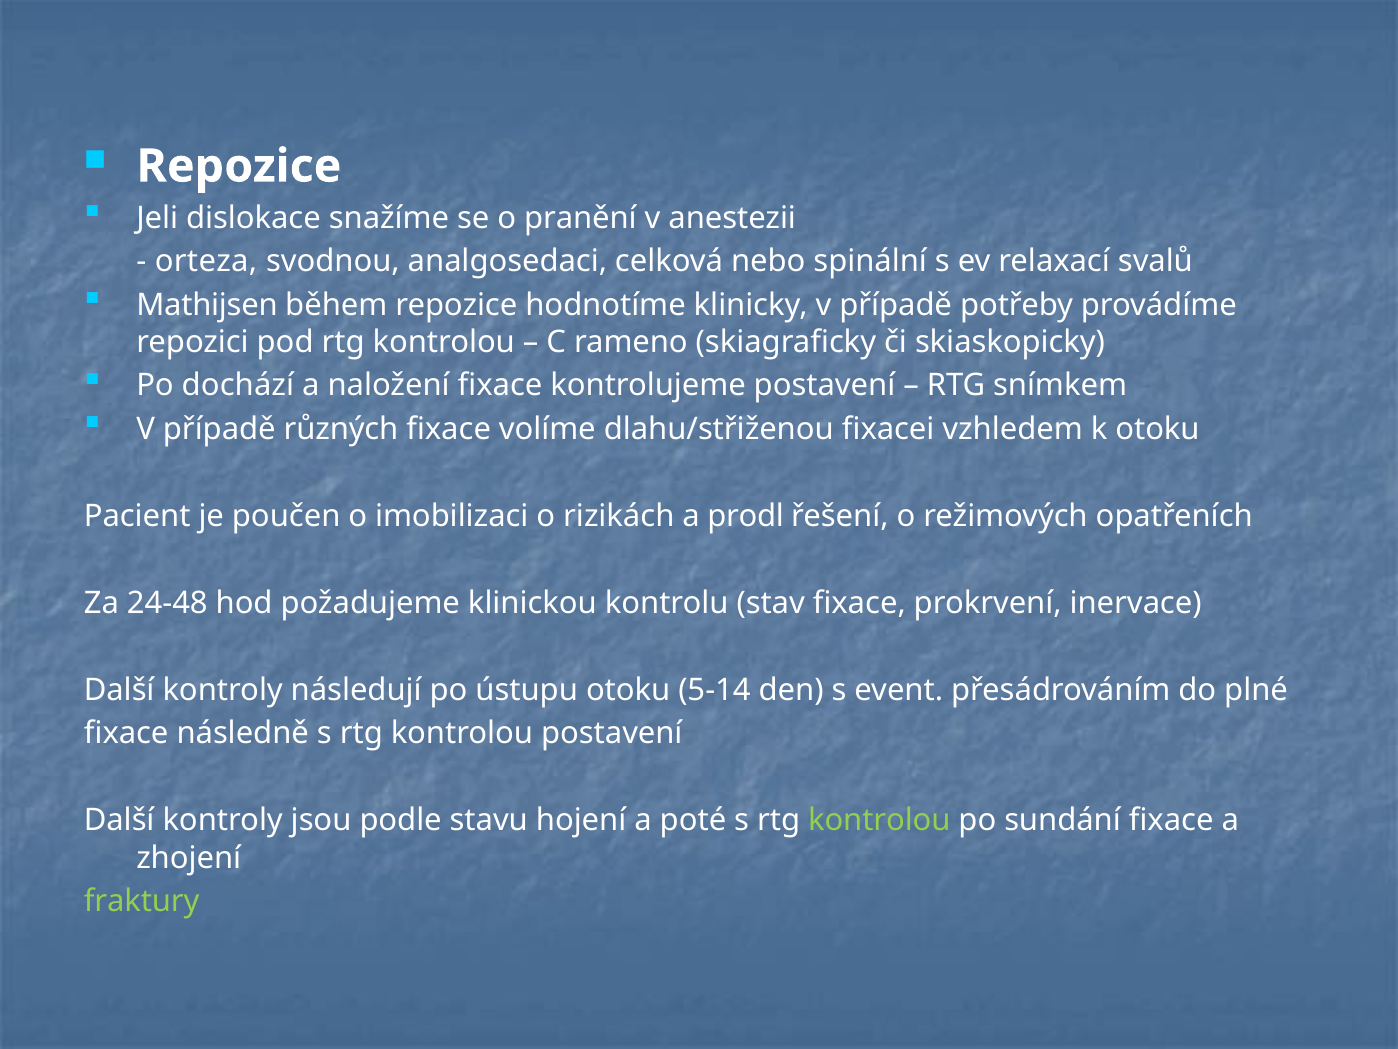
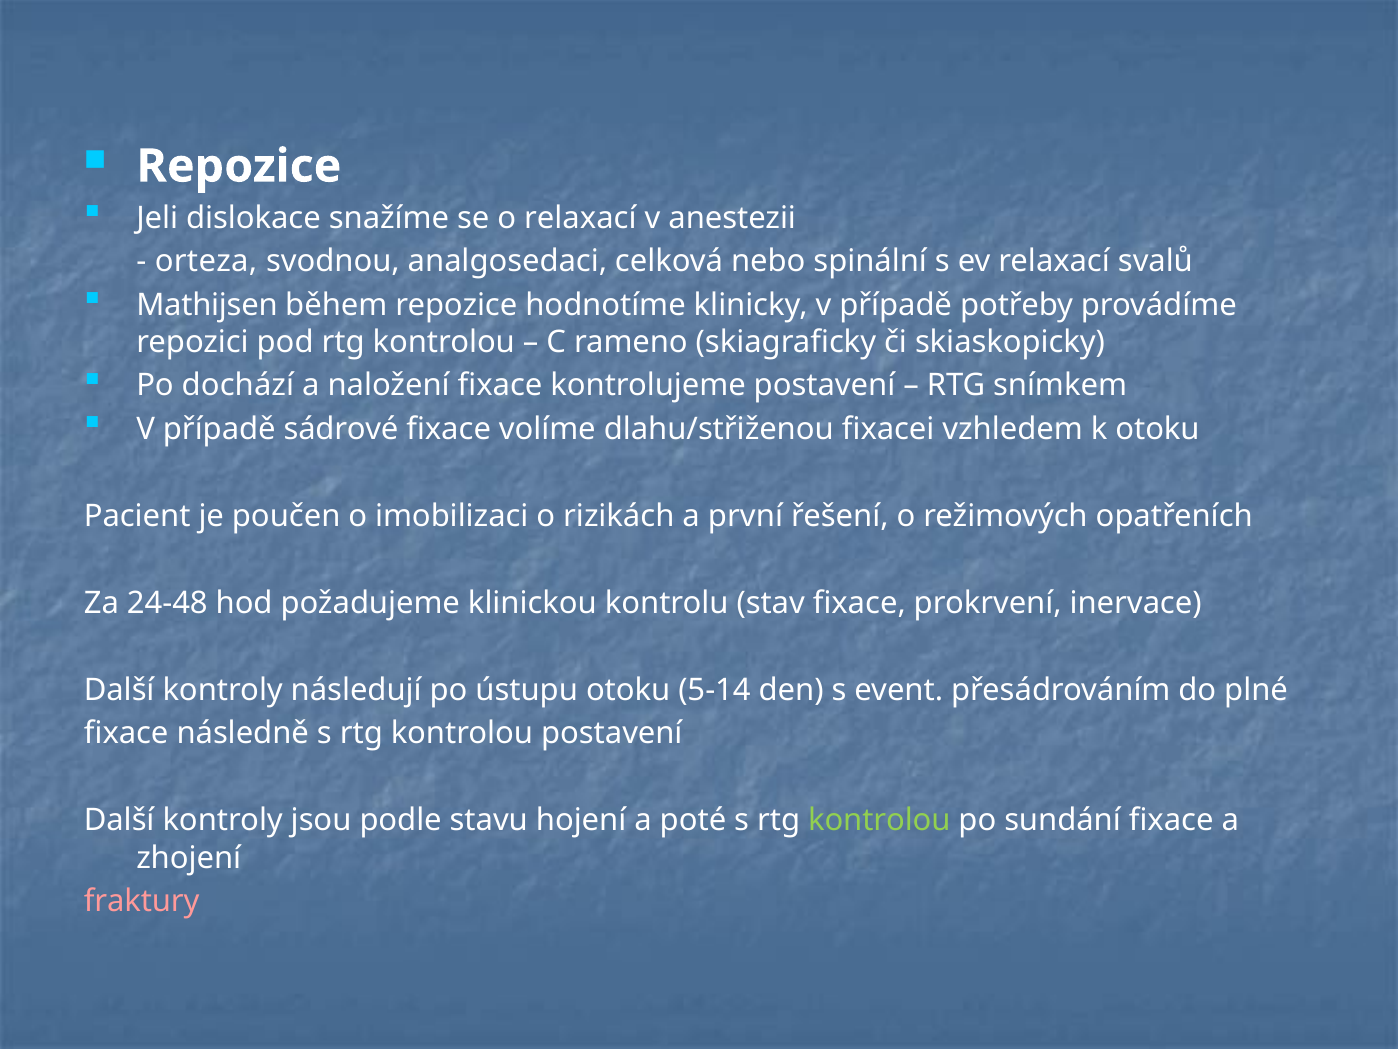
o pranění: pranění -> relaxací (580, 218)
různých: různých -> sádrové (341, 429)
prodl: prodl -> první (745, 516)
fraktury colour: light green -> pink (142, 901)
